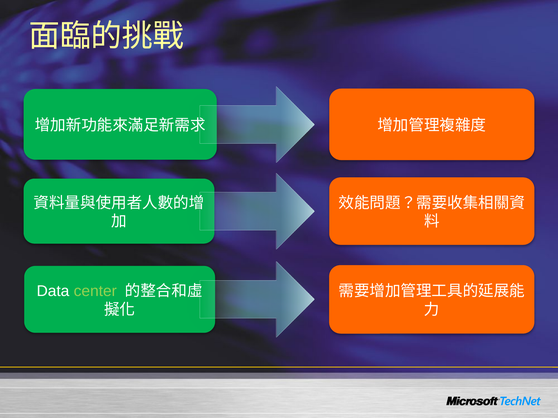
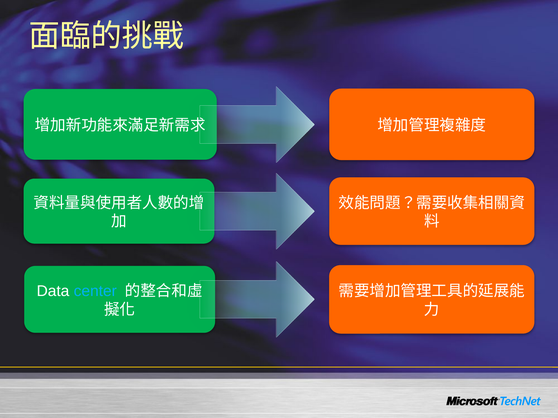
center colour: light green -> light blue (95, 291)
